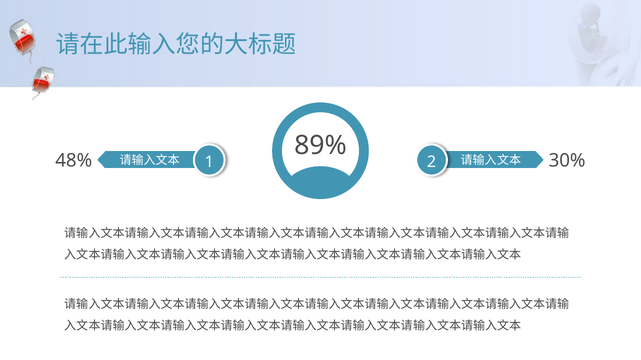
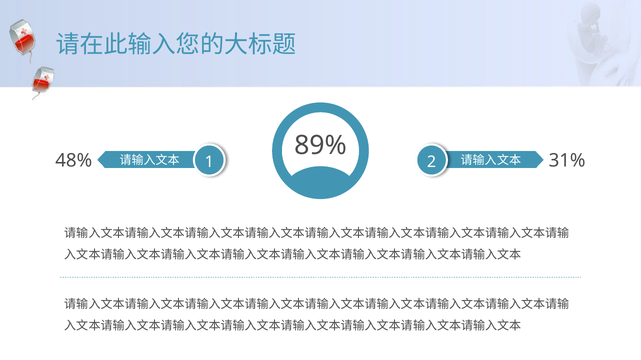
30%: 30% -> 31% (567, 161)
